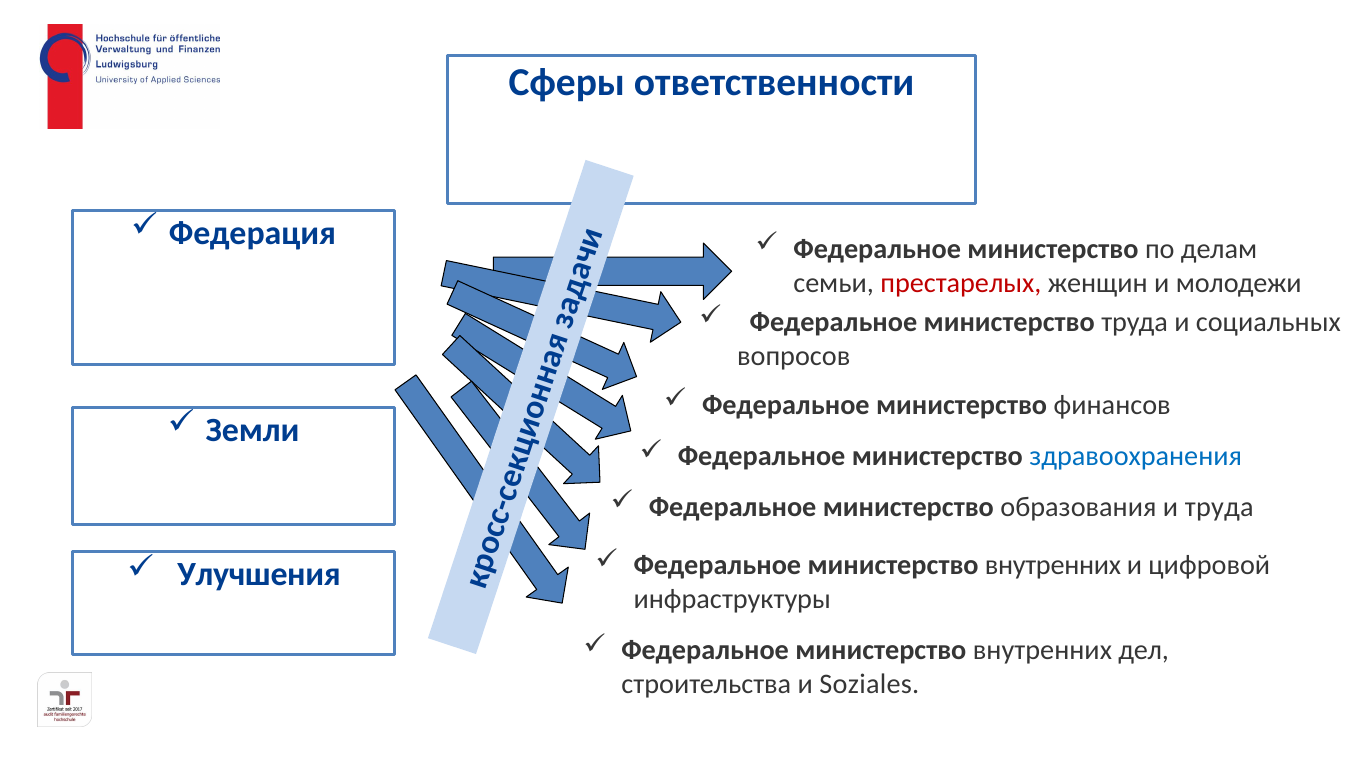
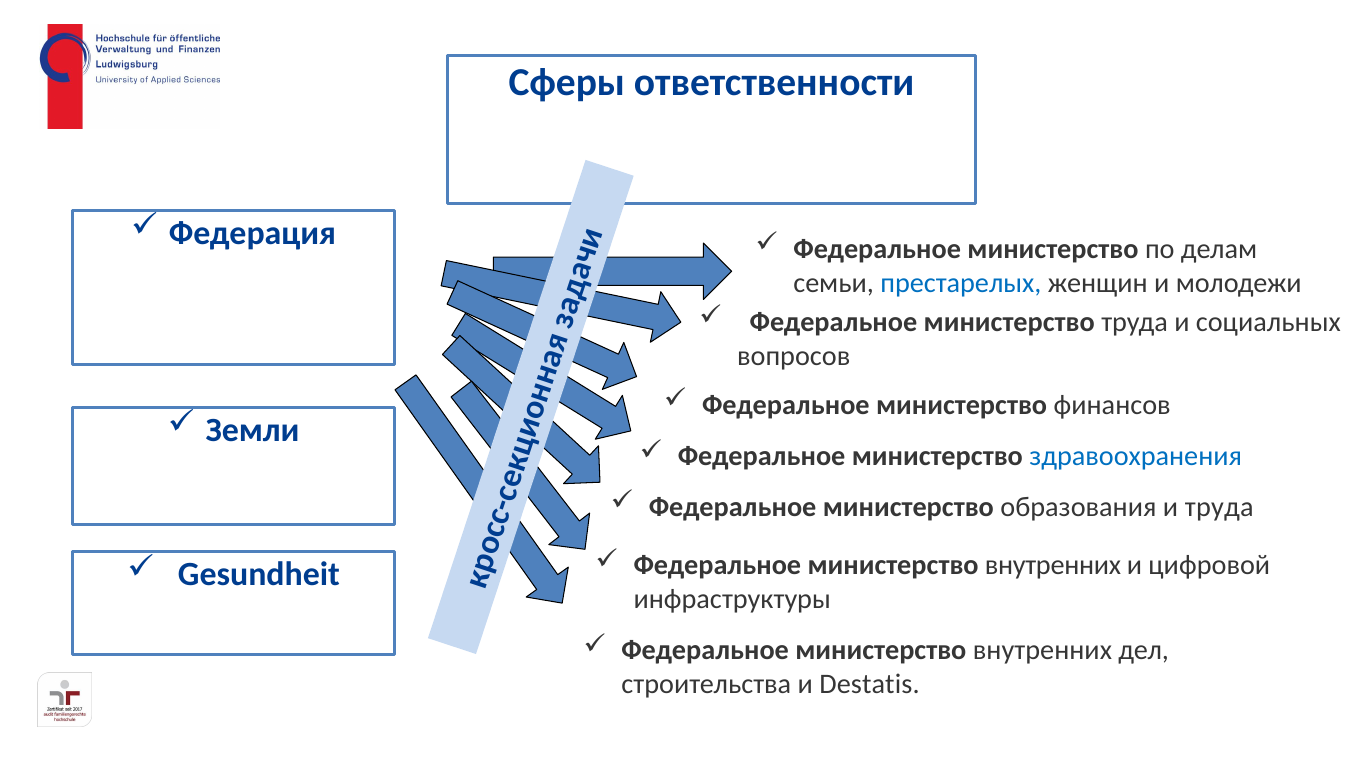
престарелых colour: red -> blue (961, 283)
Улучшения: Улучшения -> Gesundheit (259, 575)
Soziales: Soziales -> Destatis (869, 684)
